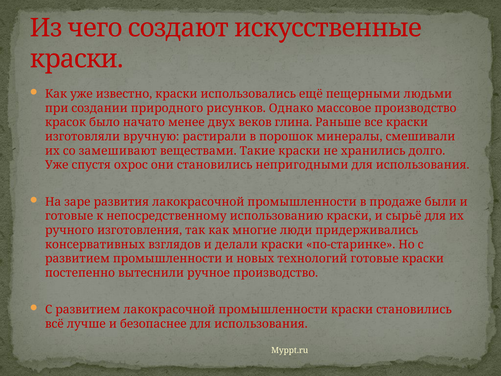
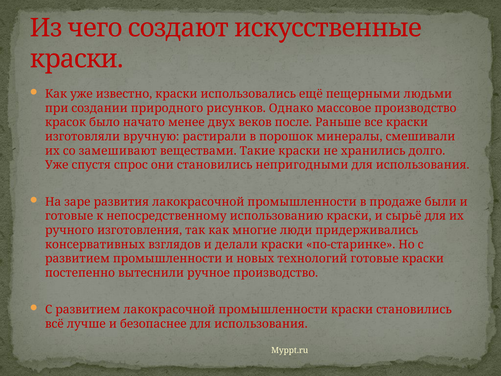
глина: глина -> после (293, 122)
охрос: охрос -> спрос (131, 165)
